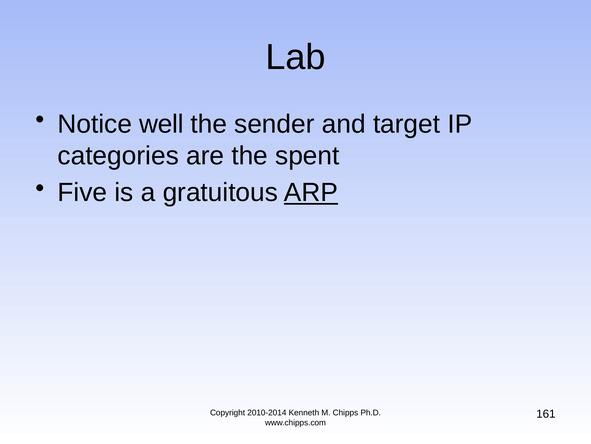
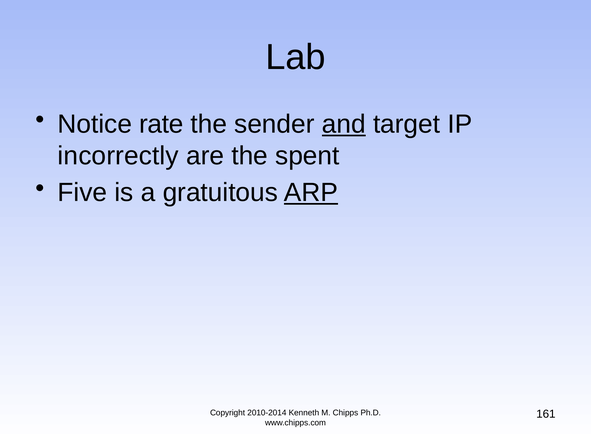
well: well -> rate (161, 124)
and underline: none -> present (344, 124)
categories: categories -> incorrectly (118, 156)
